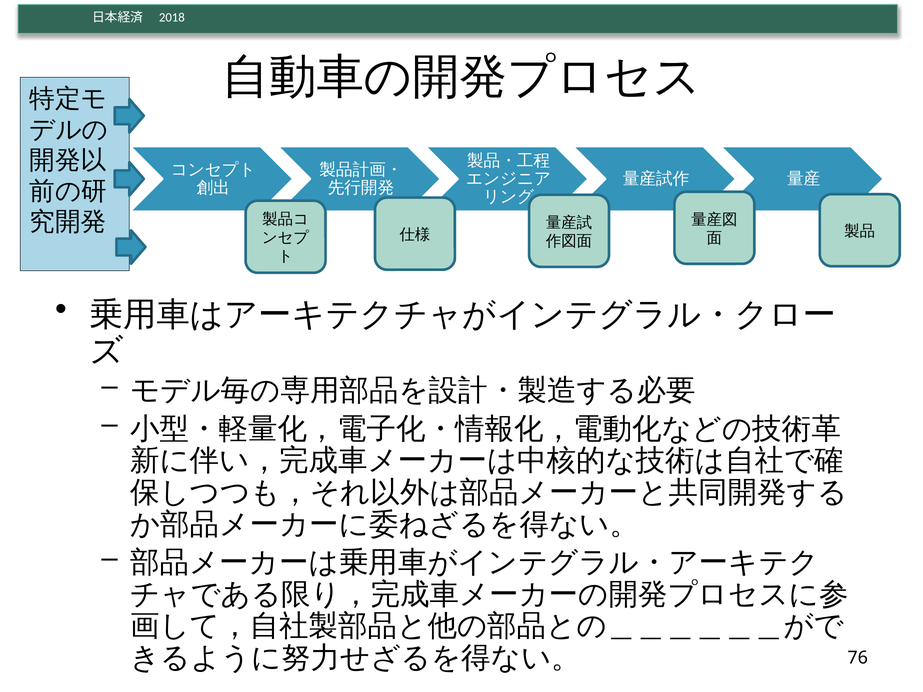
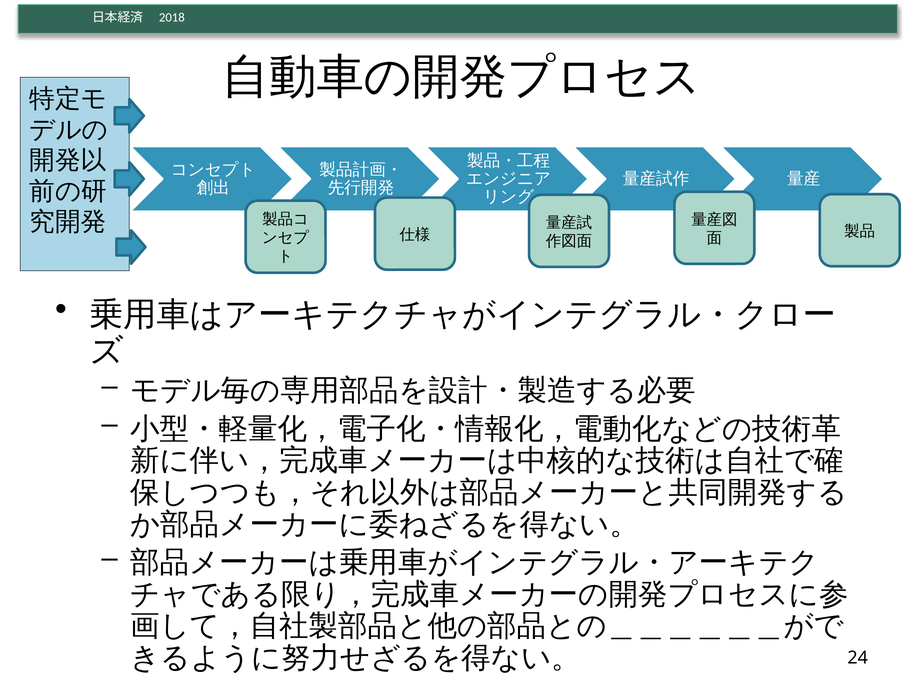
76: 76 -> 24 (858, 658)
